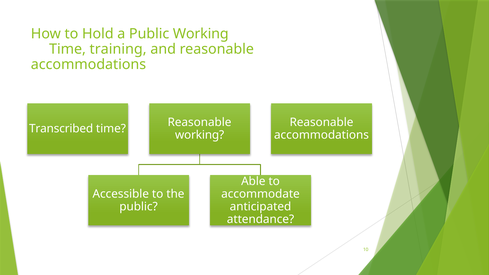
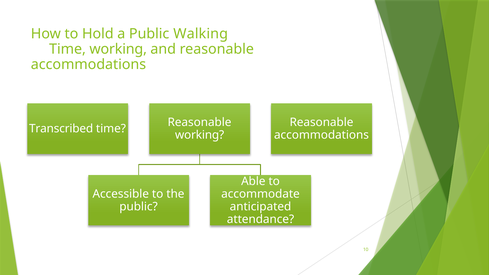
Public Working: Working -> Walking (201, 34)
Time training: training -> working (118, 49)
